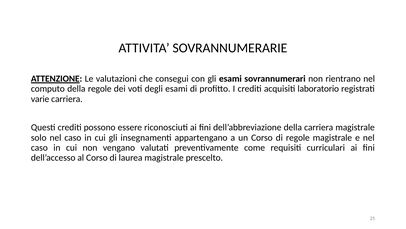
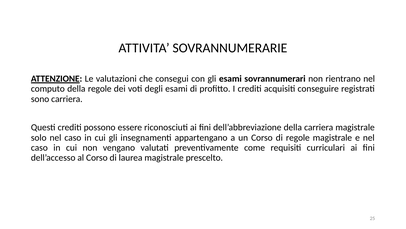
laboratorio: laboratorio -> conseguire (318, 89)
varie: varie -> sono (40, 99)
